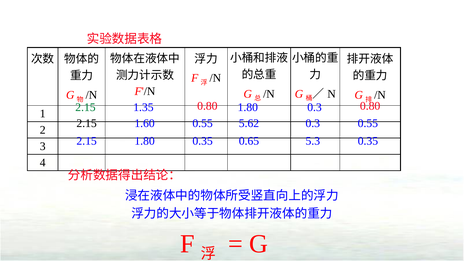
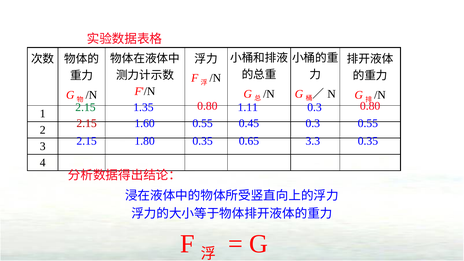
1.35 1.80: 1.80 -> 1.11 (248, 107)
2.15 colour: black -> red (87, 123)
5.62: 5.62 -> 0.45 (249, 123)
5.3: 5.3 -> 3.3 (313, 141)
